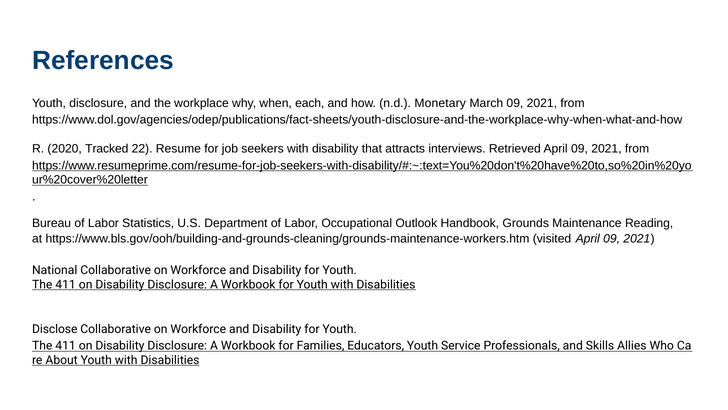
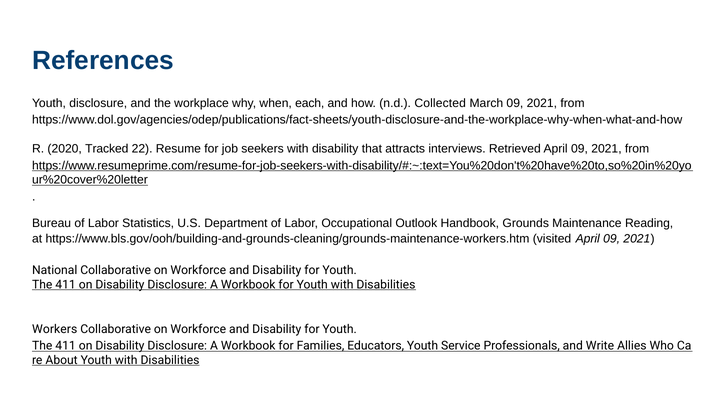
Monetary: Monetary -> Collected (440, 103)
Disclose: Disclose -> Workers (55, 329)
Skills: Skills -> Write (600, 345)
